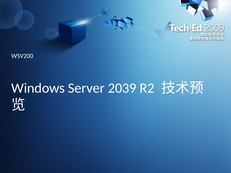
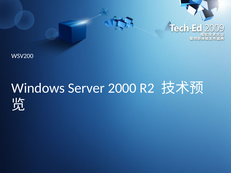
2039: 2039 -> 2000 (122, 88)
